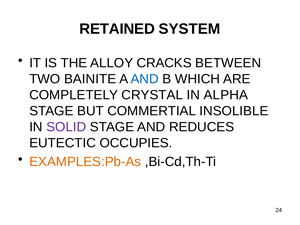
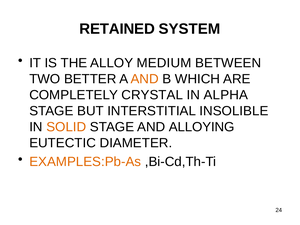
CRACKS: CRACKS -> MEDIUM (164, 63)
BAINITE: BAINITE -> BETTER (90, 79)
AND colour: blue -> orange (145, 79)
COMMERTIAL: COMMERTIAL -> INTERSTITIAL (152, 111)
SOLID colour: purple -> orange (66, 127)
REDUCES: REDUCES -> ALLOYING (202, 127)
OCCUPIES: OCCUPIES -> DIAMETER (136, 143)
